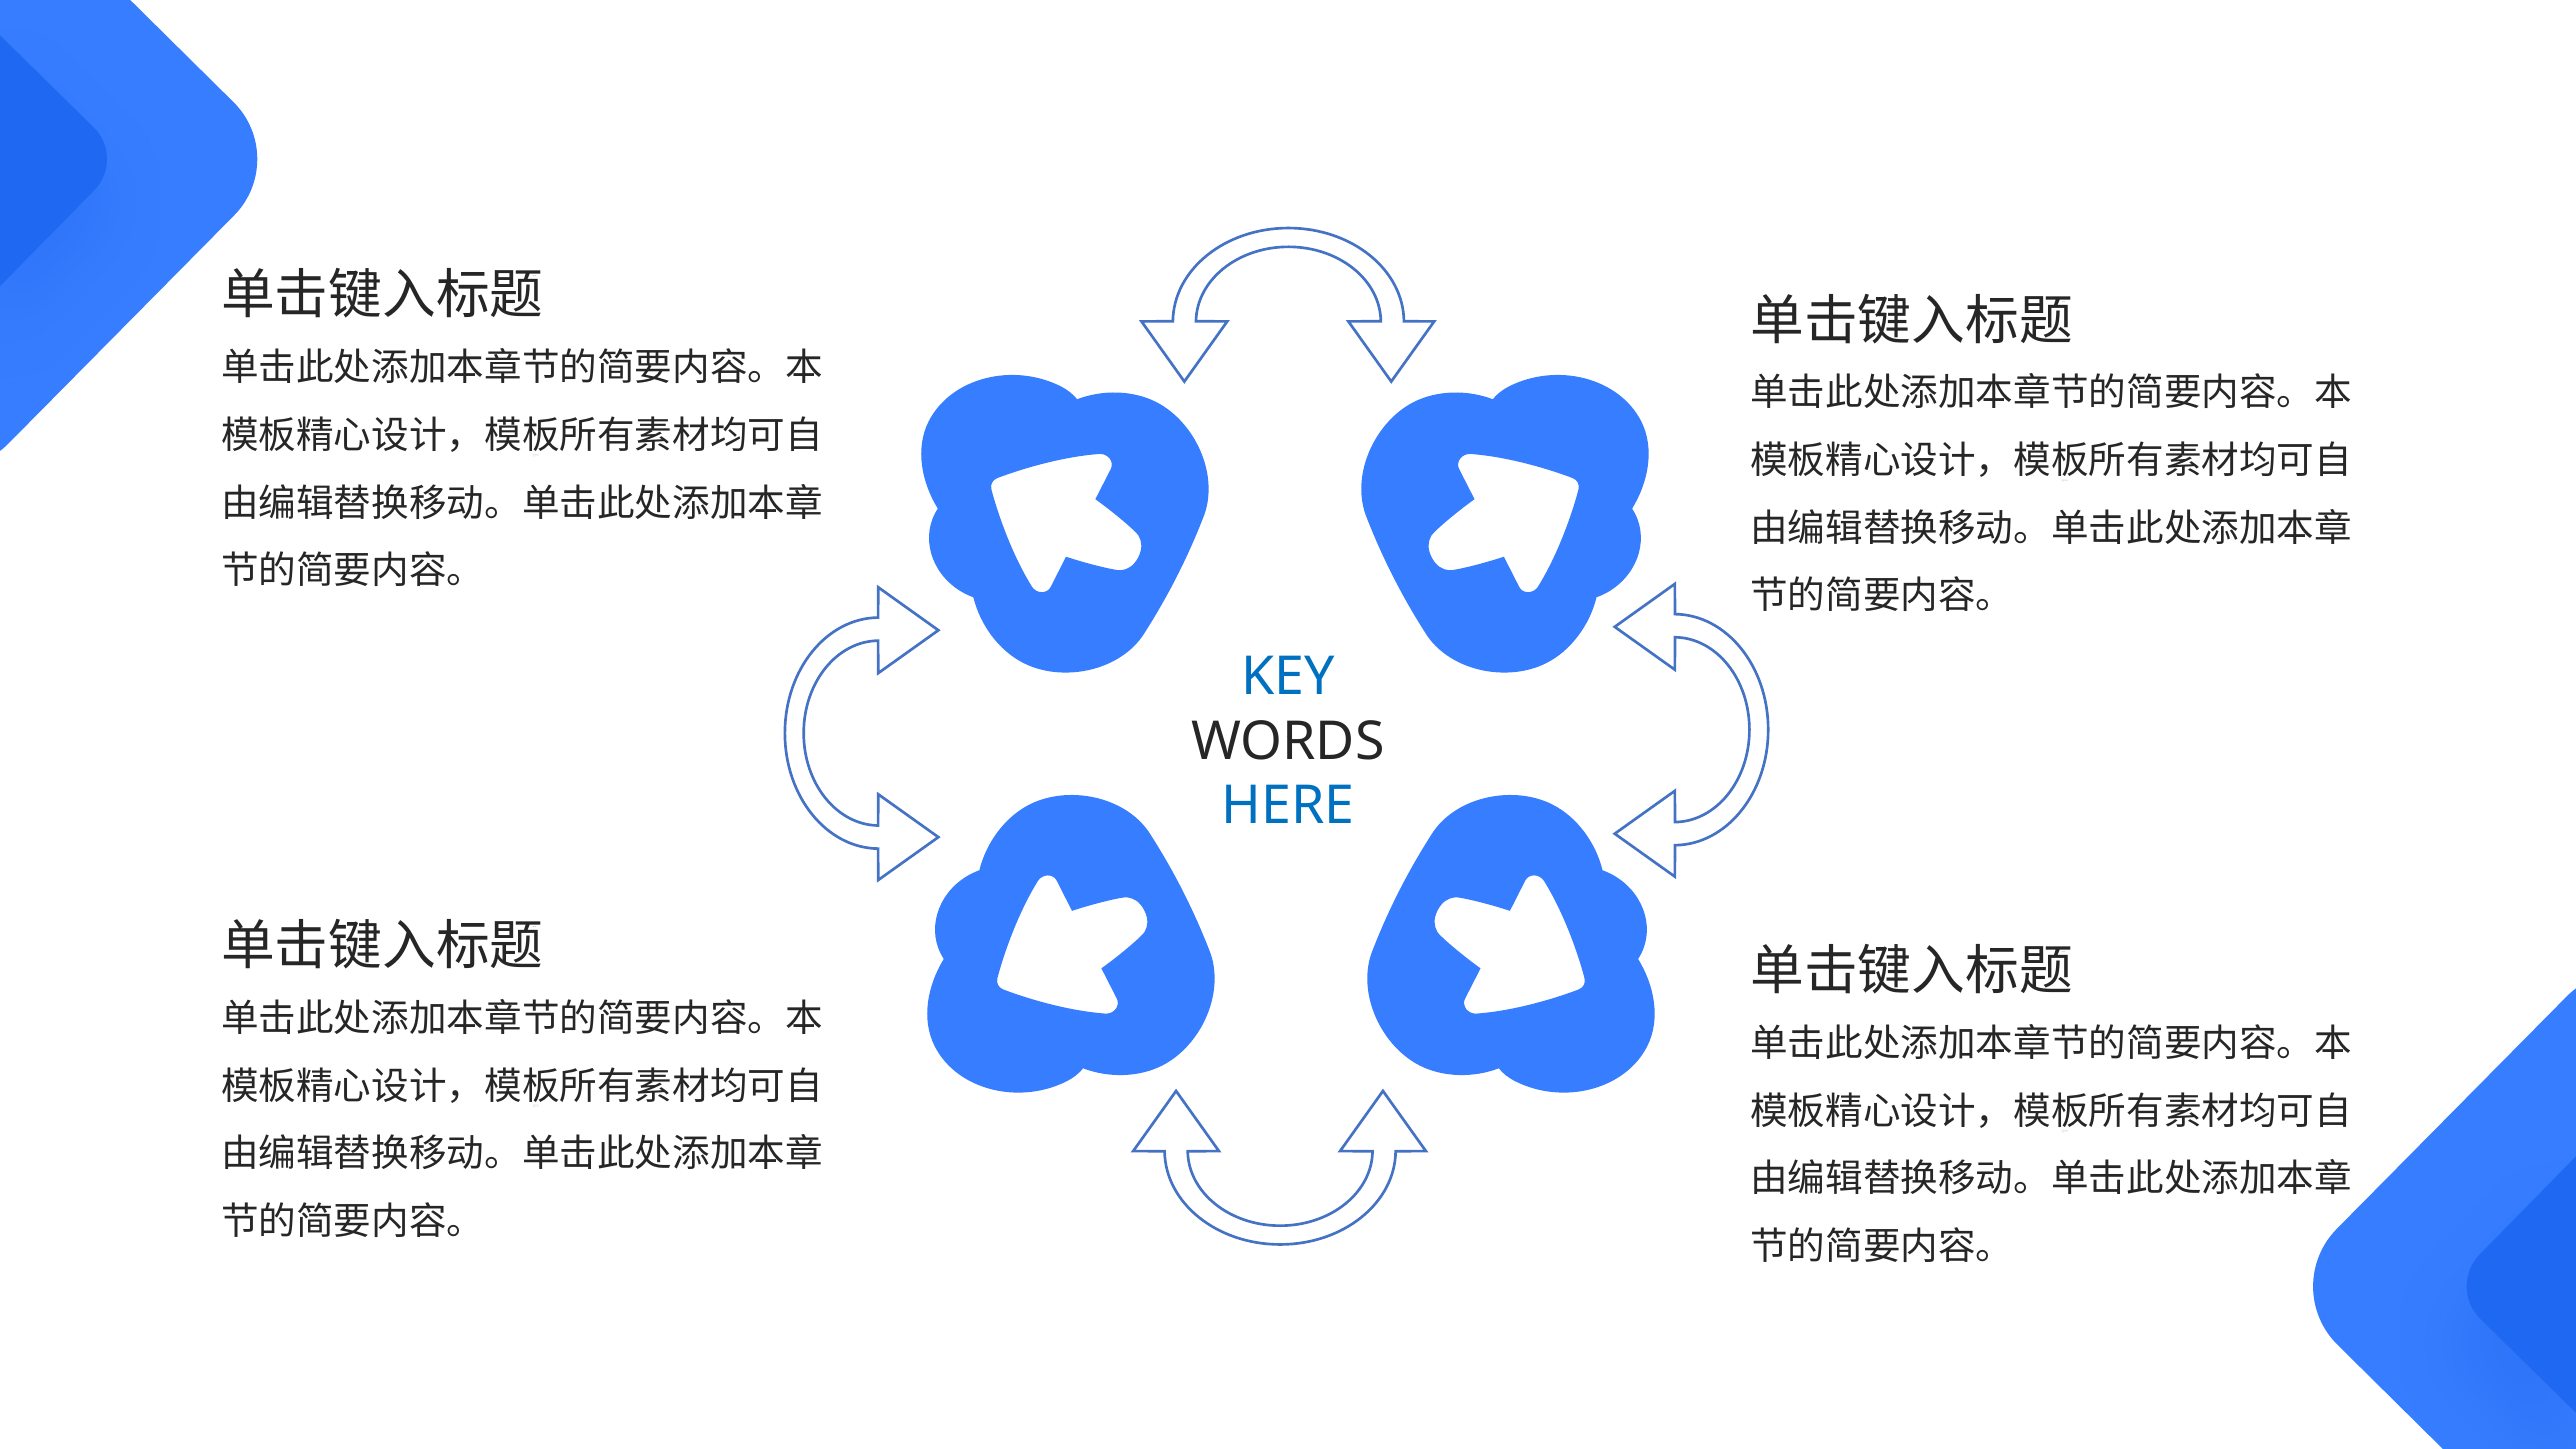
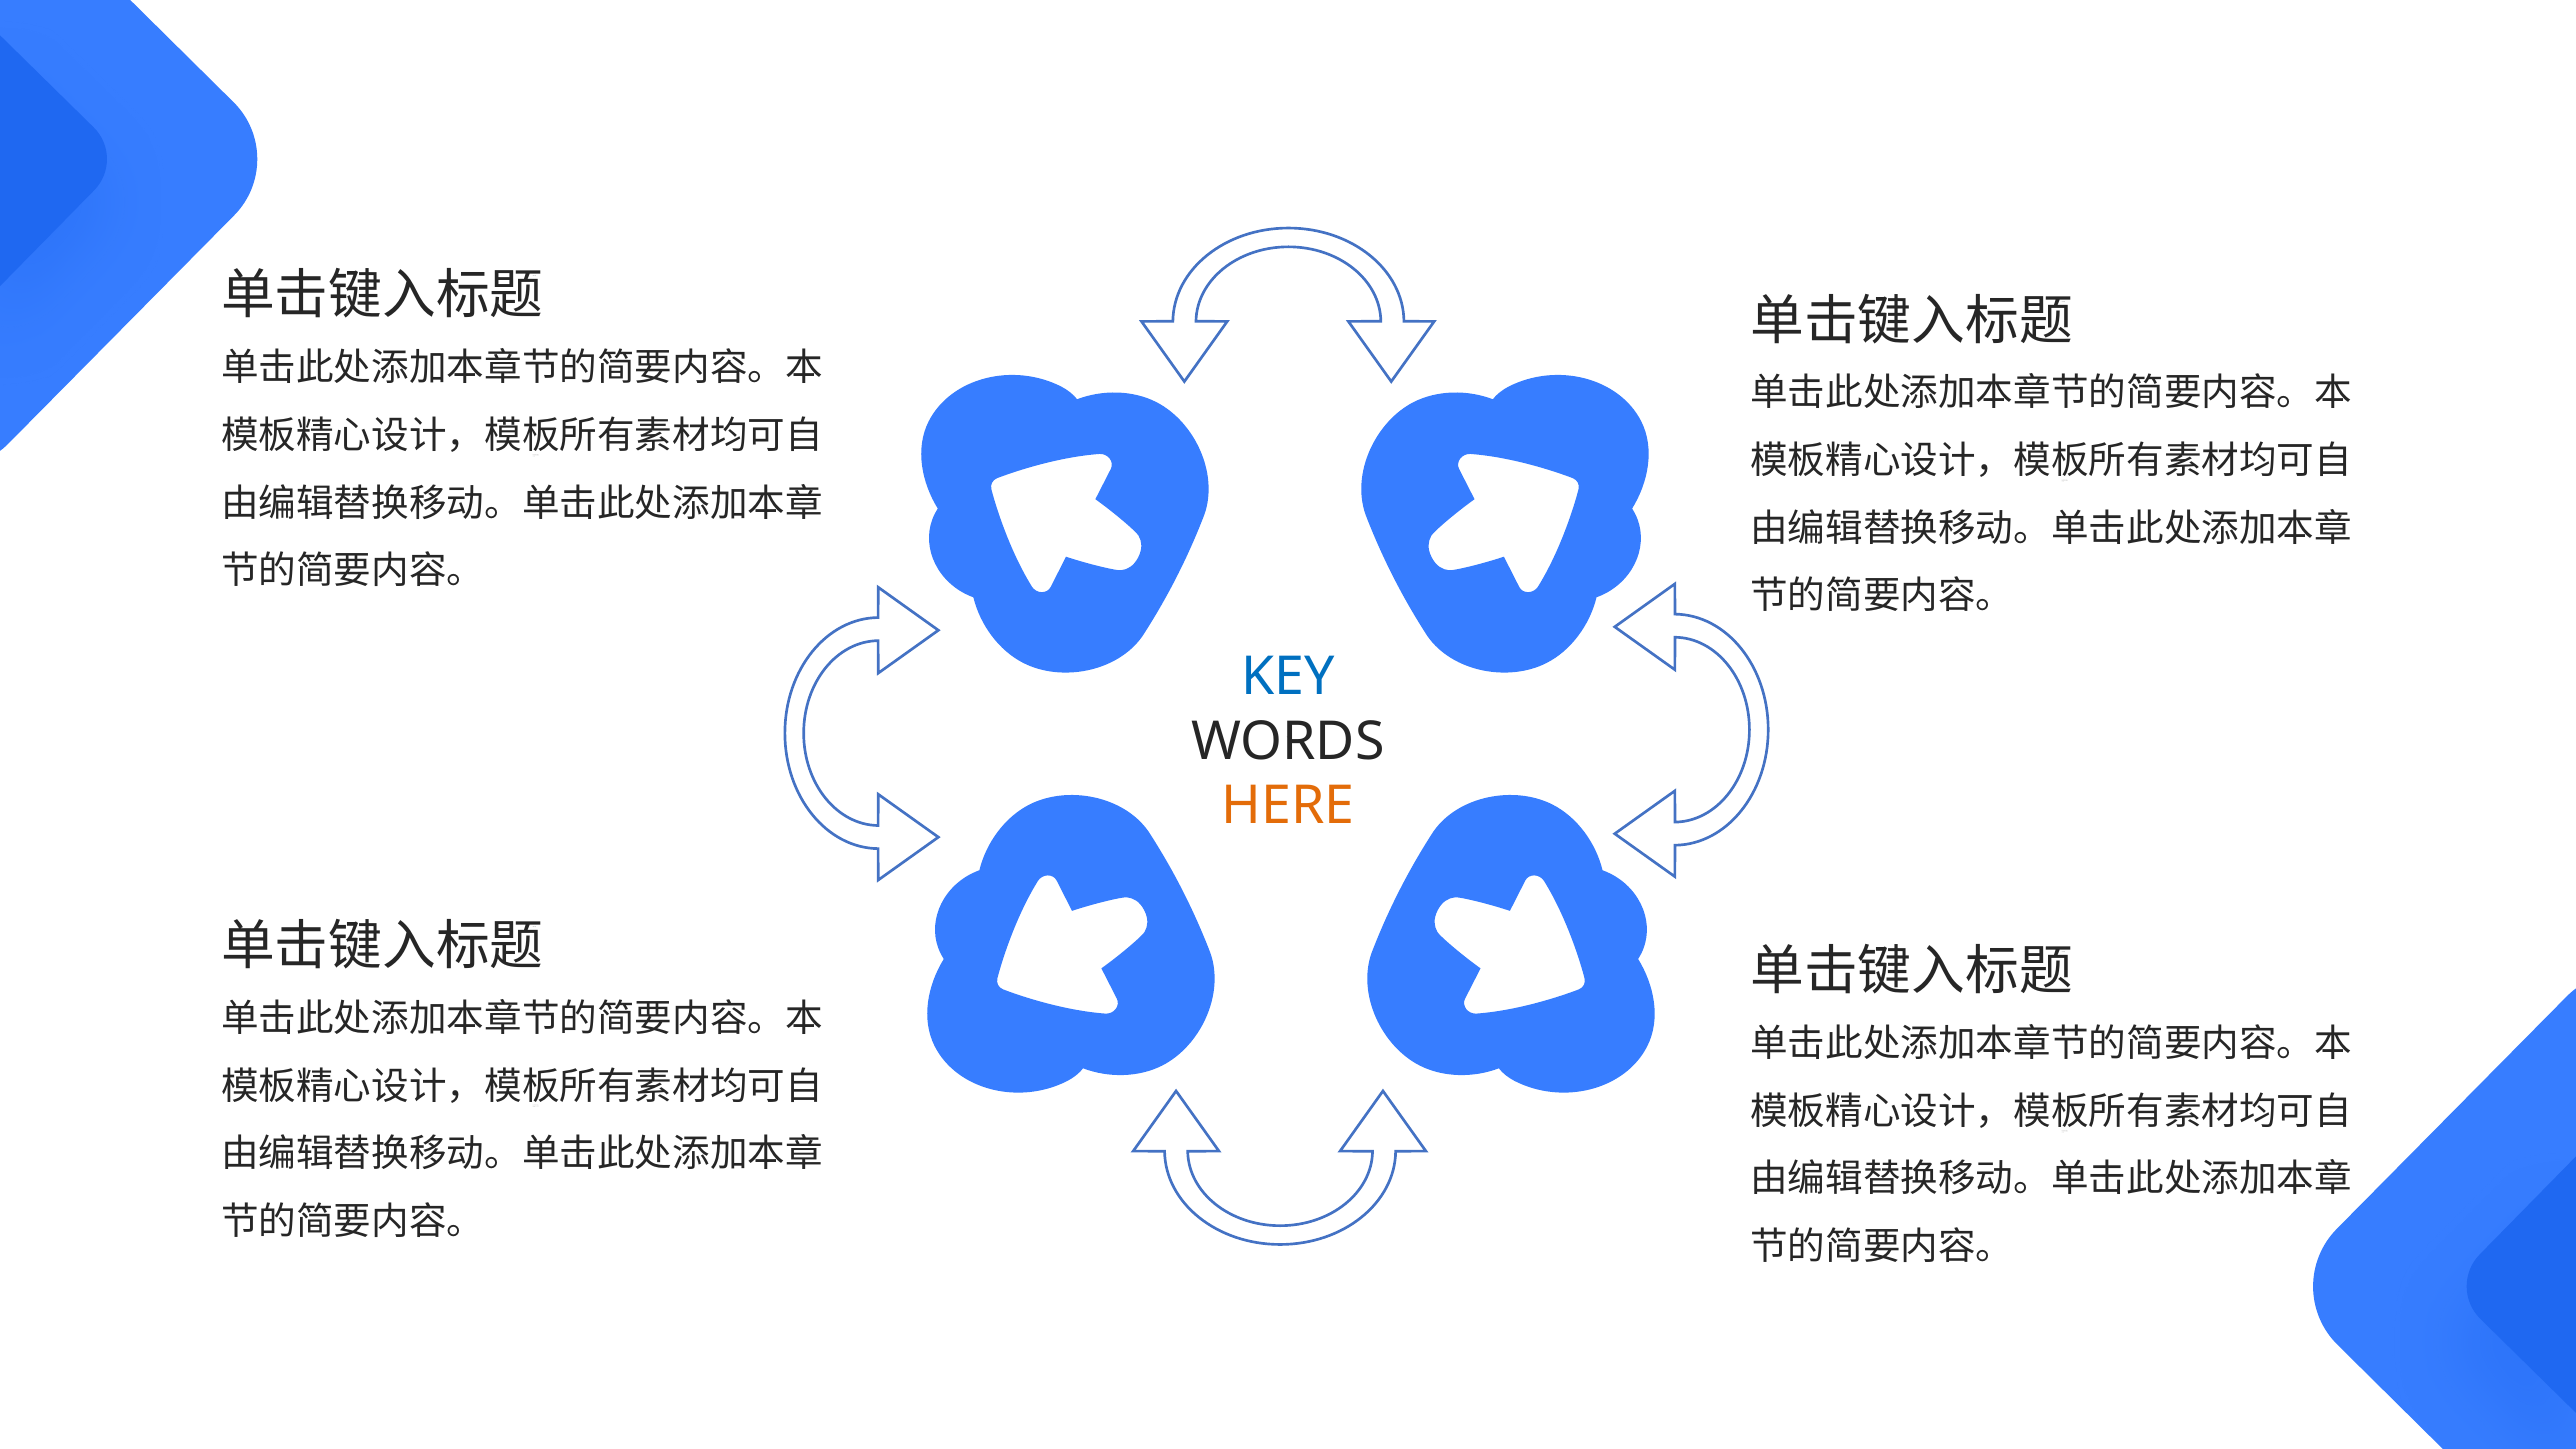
HERE colour: blue -> orange (1288, 806)
